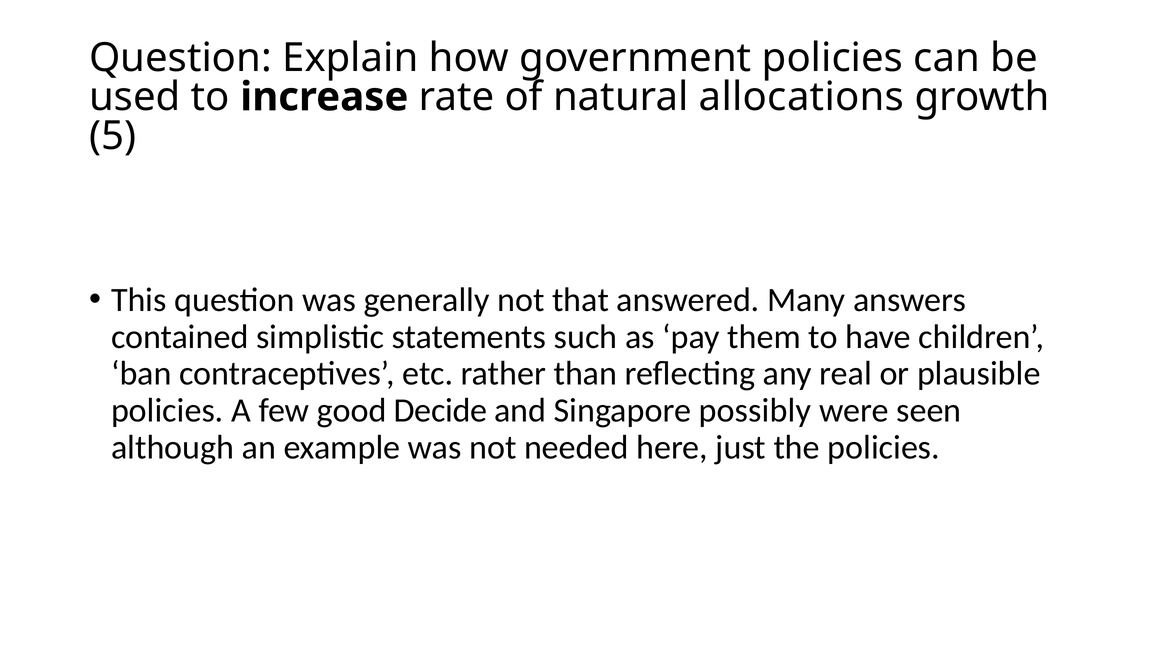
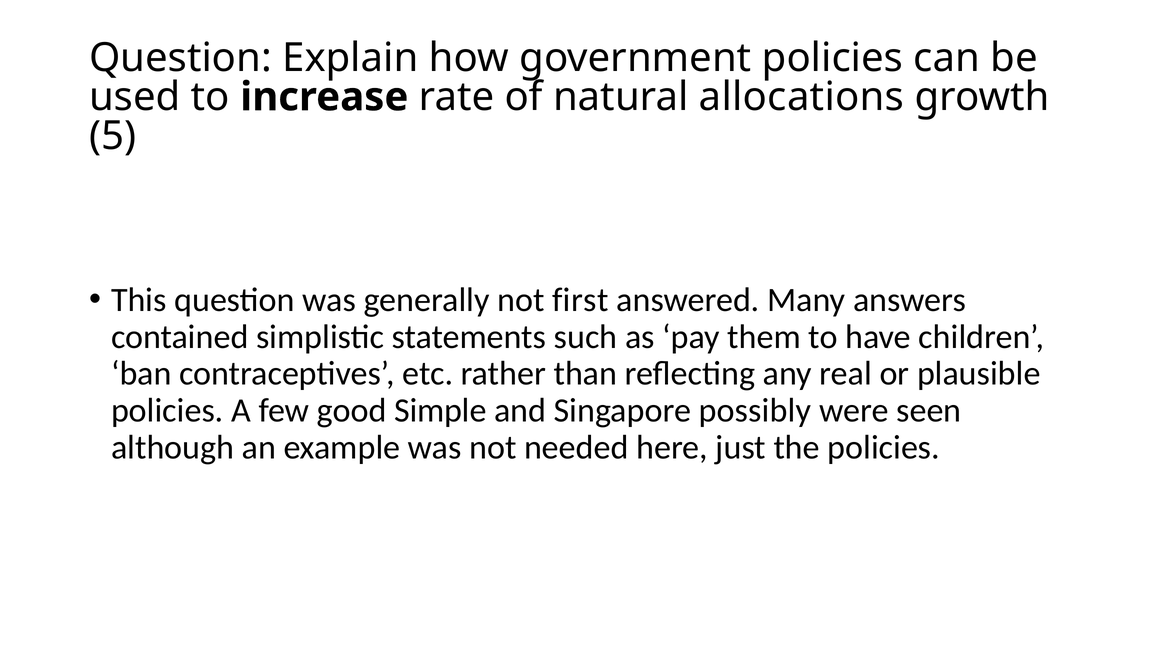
that: that -> first (580, 300)
Decide: Decide -> Simple (440, 410)
